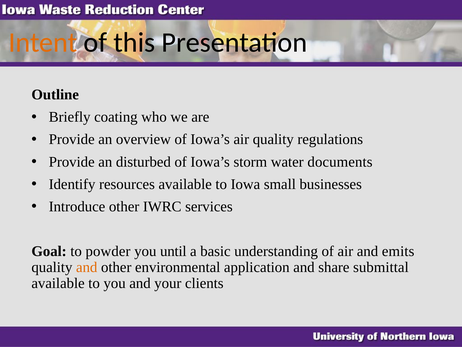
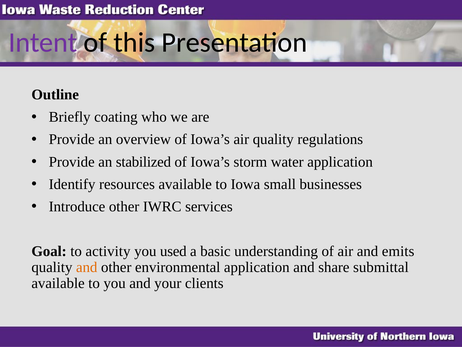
Intent colour: orange -> purple (43, 43)
disturbed: disturbed -> stabilized (143, 162)
water documents: documents -> application (340, 162)
powder: powder -> activity (108, 251)
until: until -> used (173, 251)
